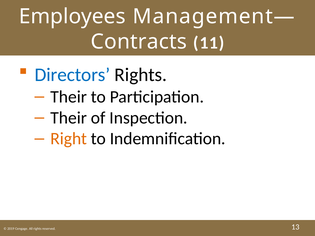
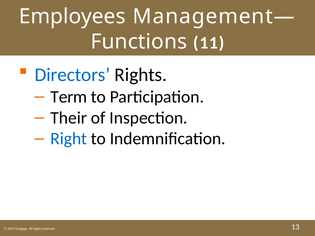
Contracts: Contracts -> Functions (139, 42)
Their: Their -> Term (69, 97)
Right colour: orange -> blue (69, 139)
